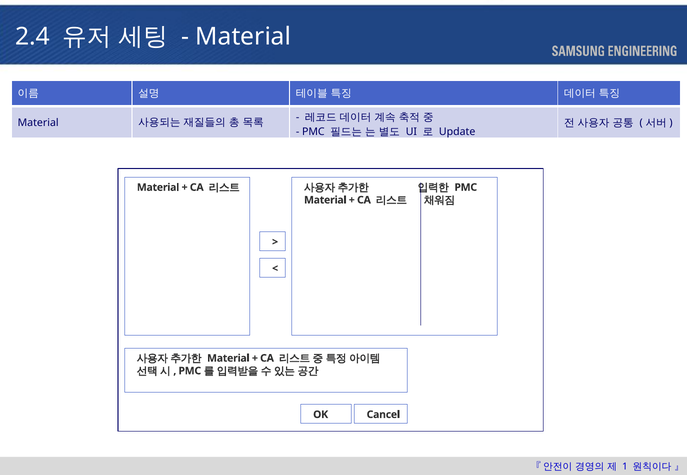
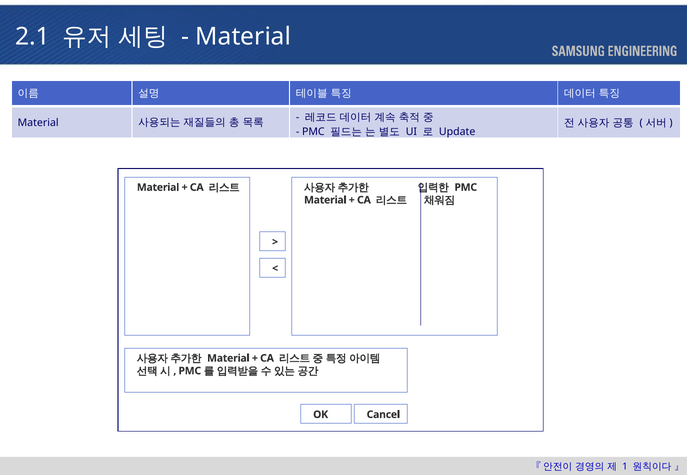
2.4: 2.4 -> 2.1 (32, 37)
